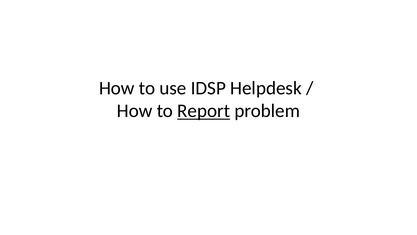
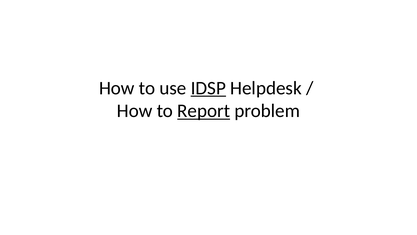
IDSP underline: none -> present (208, 88)
